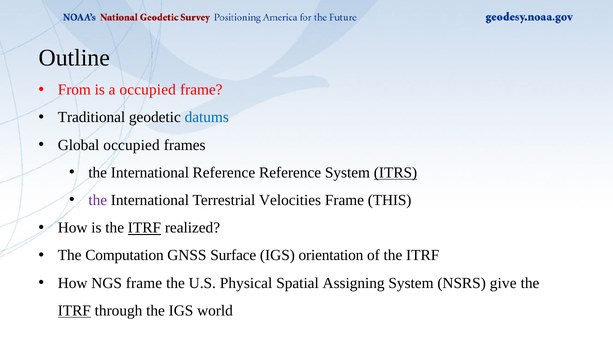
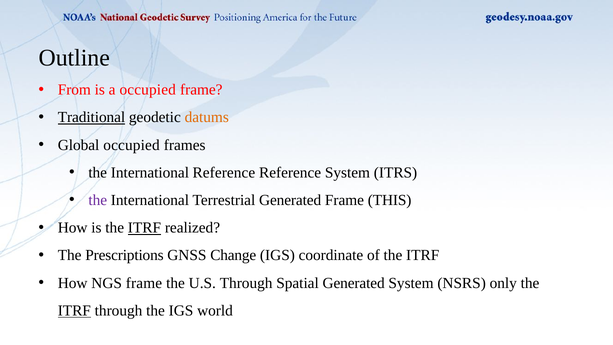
Traditional underline: none -> present (91, 117)
datums colour: blue -> orange (207, 117)
ITRS underline: present -> none (396, 173)
Terrestrial Velocities: Velocities -> Generated (290, 200)
Computation: Computation -> Prescriptions (124, 255)
Surface: Surface -> Change (233, 255)
orientation: orientation -> coordinate (331, 255)
U.S Physical: Physical -> Through (246, 283)
Spatial Assigning: Assigning -> Generated (354, 283)
give: give -> only (503, 283)
